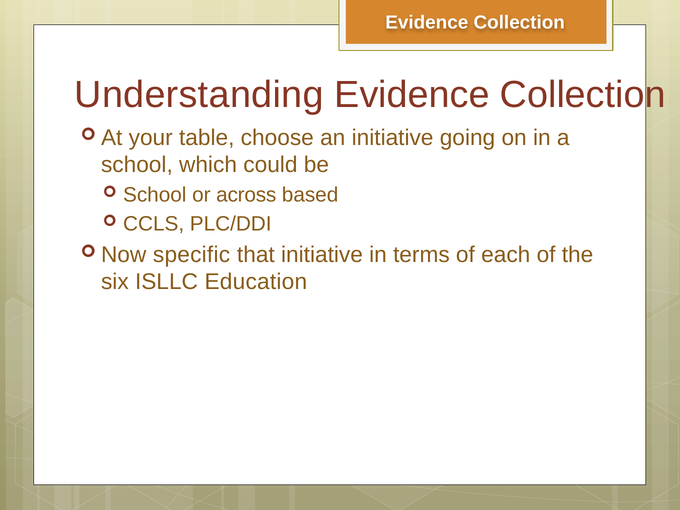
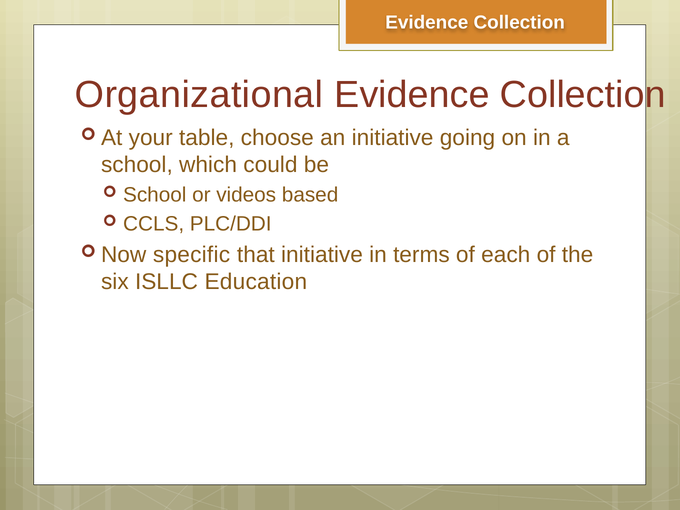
Understanding: Understanding -> Organizational (199, 95)
across: across -> videos (246, 195)
